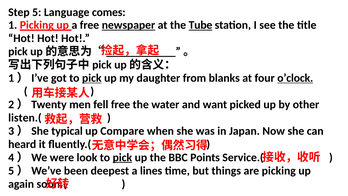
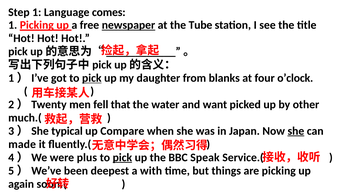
Step 5: 5 -> 1 (37, 12)
Tube underline: present -> none (200, 25)
o’clock underline: present -> none (295, 78)
fell free: free -> that (121, 104)
listen.(: listen.( -> much.( (25, 118)
she underline: none -> present (296, 131)
heard: heard -> made (22, 144)
look: look -> plus (87, 157)
Points: Points -> Speak (205, 157)
lines: lines -> with (151, 170)
